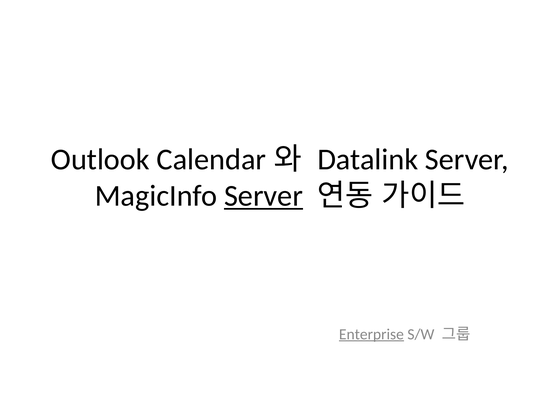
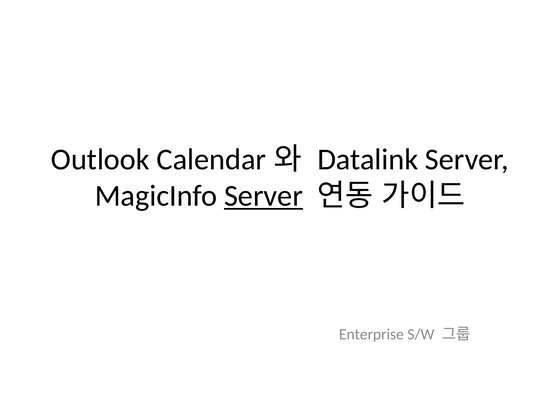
Enterprise underline: present -> none (371, 334)
